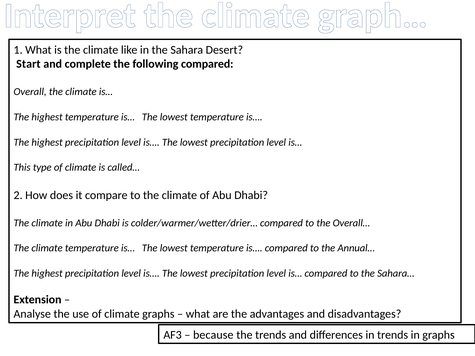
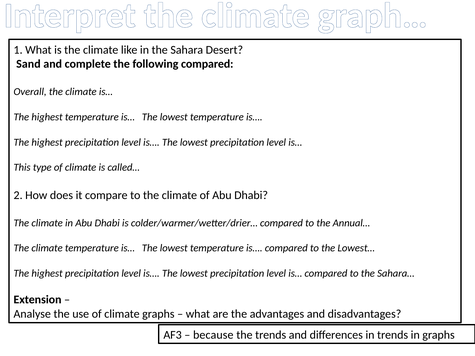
Start: Start -> Sand (28, 64)
Overall…: Overall… -> Annual… (351, 223)
Annual…: Annual… -> Lowest… (356, 248)
